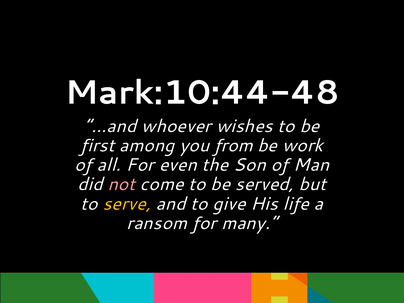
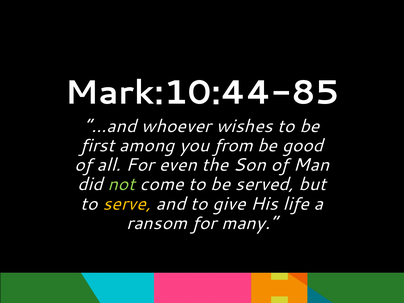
Mark:10:44-48: Mark:10:44-48 -> Mark:10:44-85 (202, 93)
work: work -> good (303, 146)
not colour: pink -> light green (121, 184)
